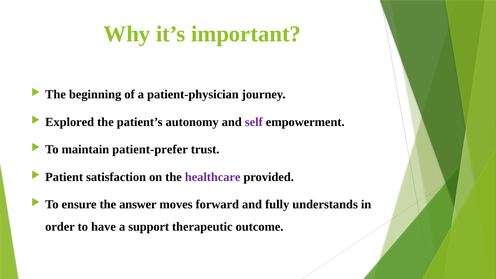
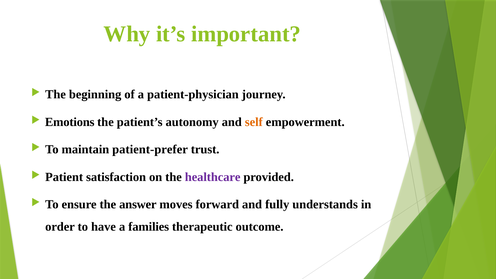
Explored: Explored -> Emotions (70, 122)
self colour: purple -> orange (254, 122)
support: support -> families (149, 227)
